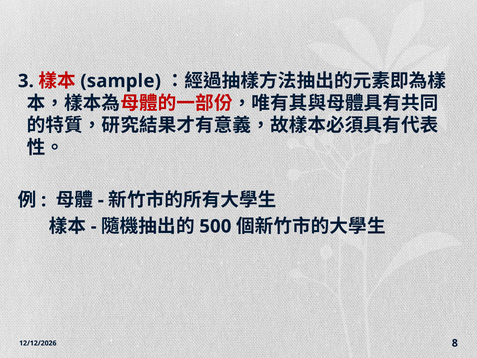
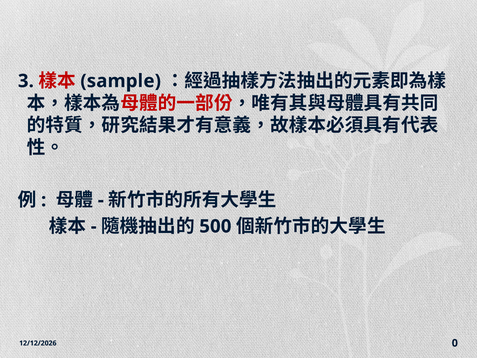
8: 8 -> 0 (455, 343)
